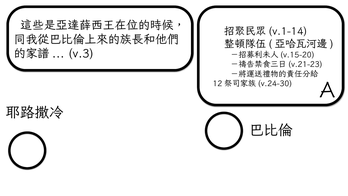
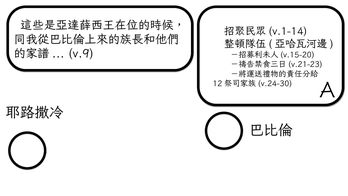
v.3: v.3 -> v.9 (81, 53)
